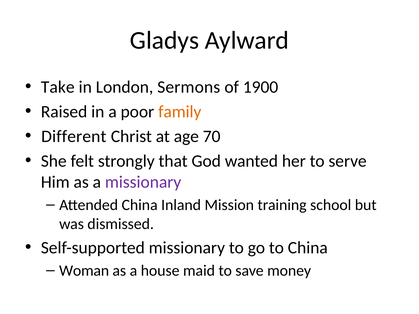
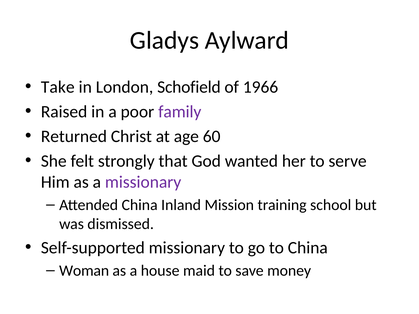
Sermons: Sermons -> Schofield (189, 87)
1900: 1900 -> 1966 (261, 87)
family colour: orange -> purple (180, 112)
Different: Different -> Returned (74, 136)
70: 70 -> 60 (212, 136)
